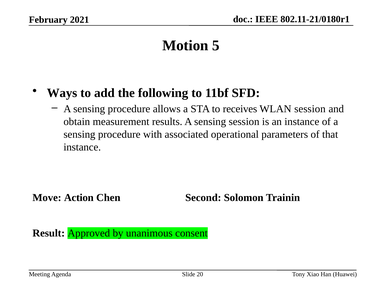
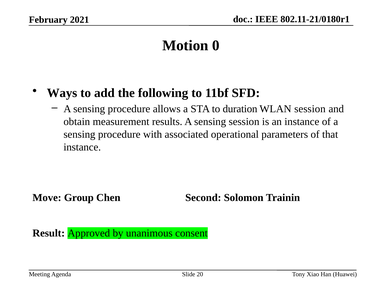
5: 5 -> 0 (216, 46)
receives: receives -> duration (240, 109)
Action: Action -> Group (79, 198)
